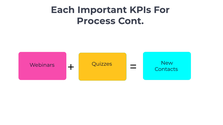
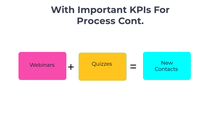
Each: Each -> With (63, 10)
